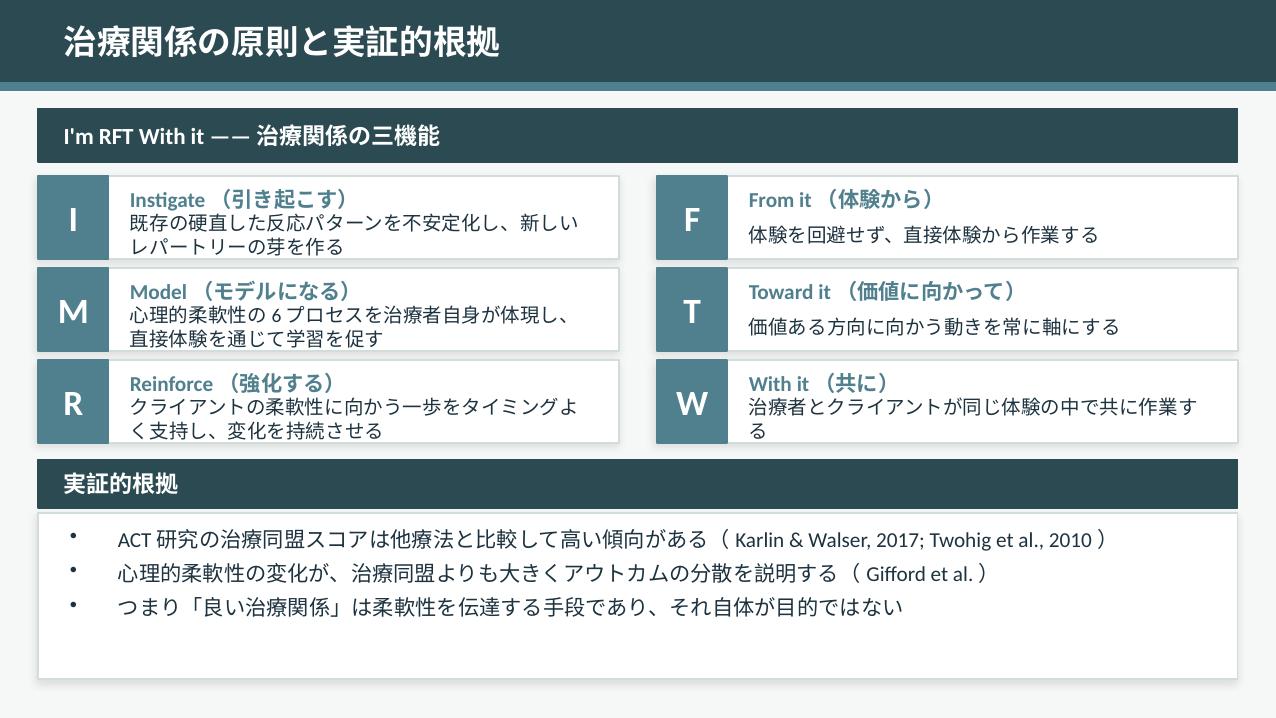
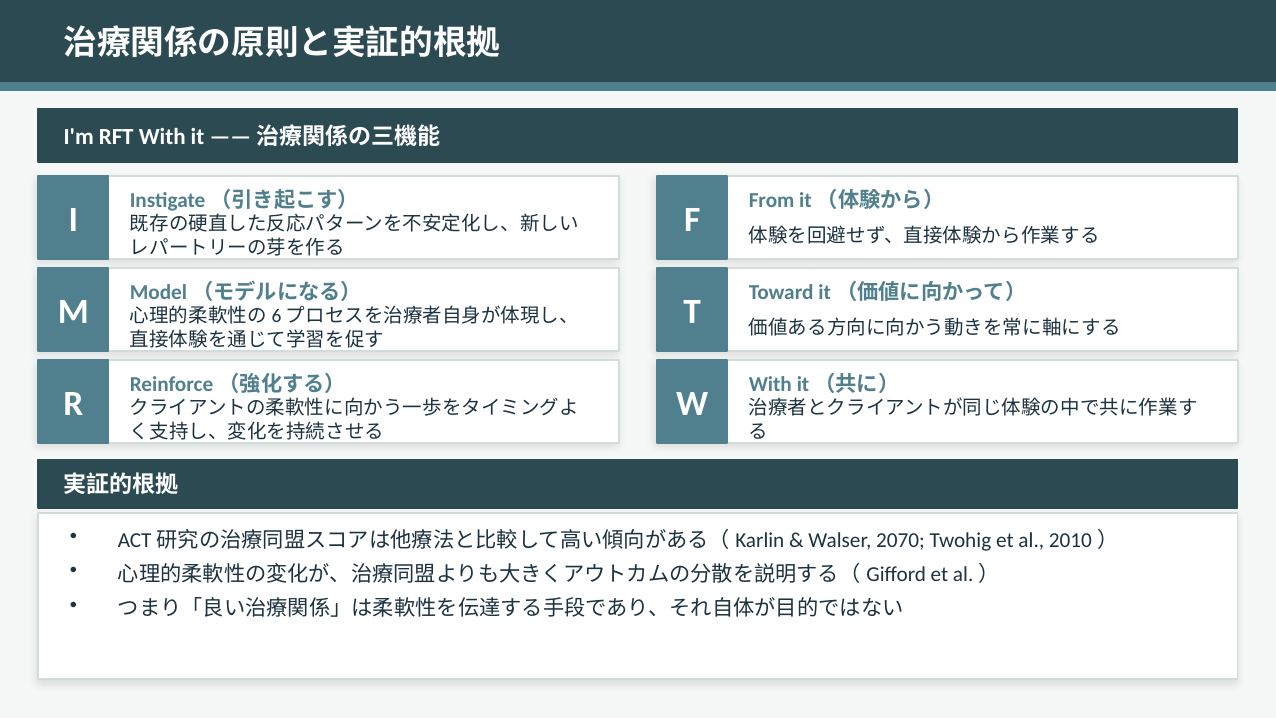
2017: 2017 -> 2070 (900, 540)
